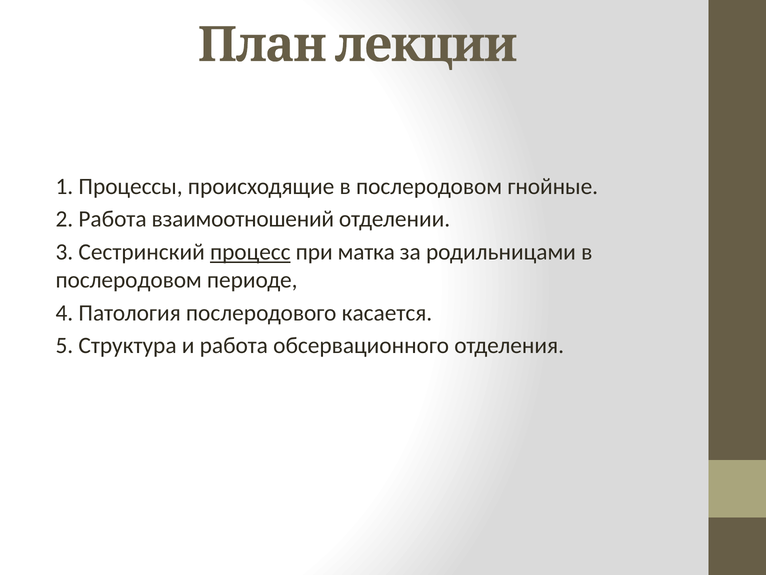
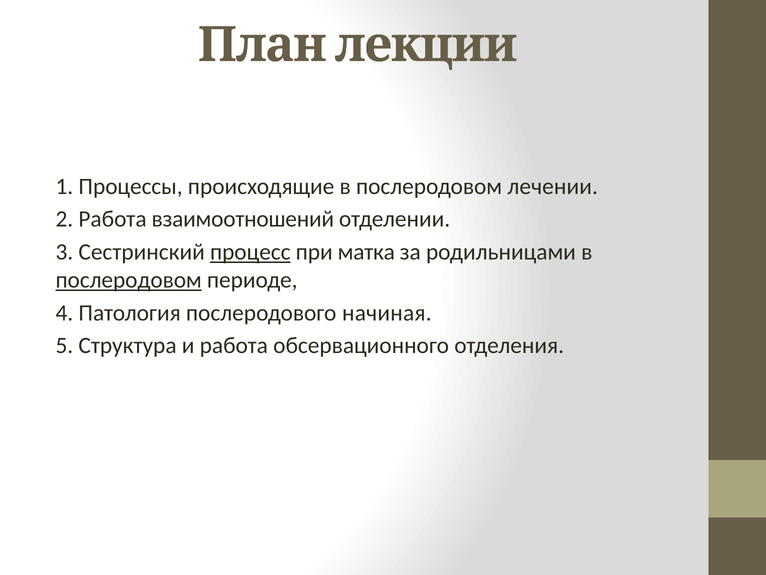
гнойные: гнойные -> лечении (553, 186)
послеродовом underline: none -> present (129, 280)
касается: касается -> начиная (387, 313)
